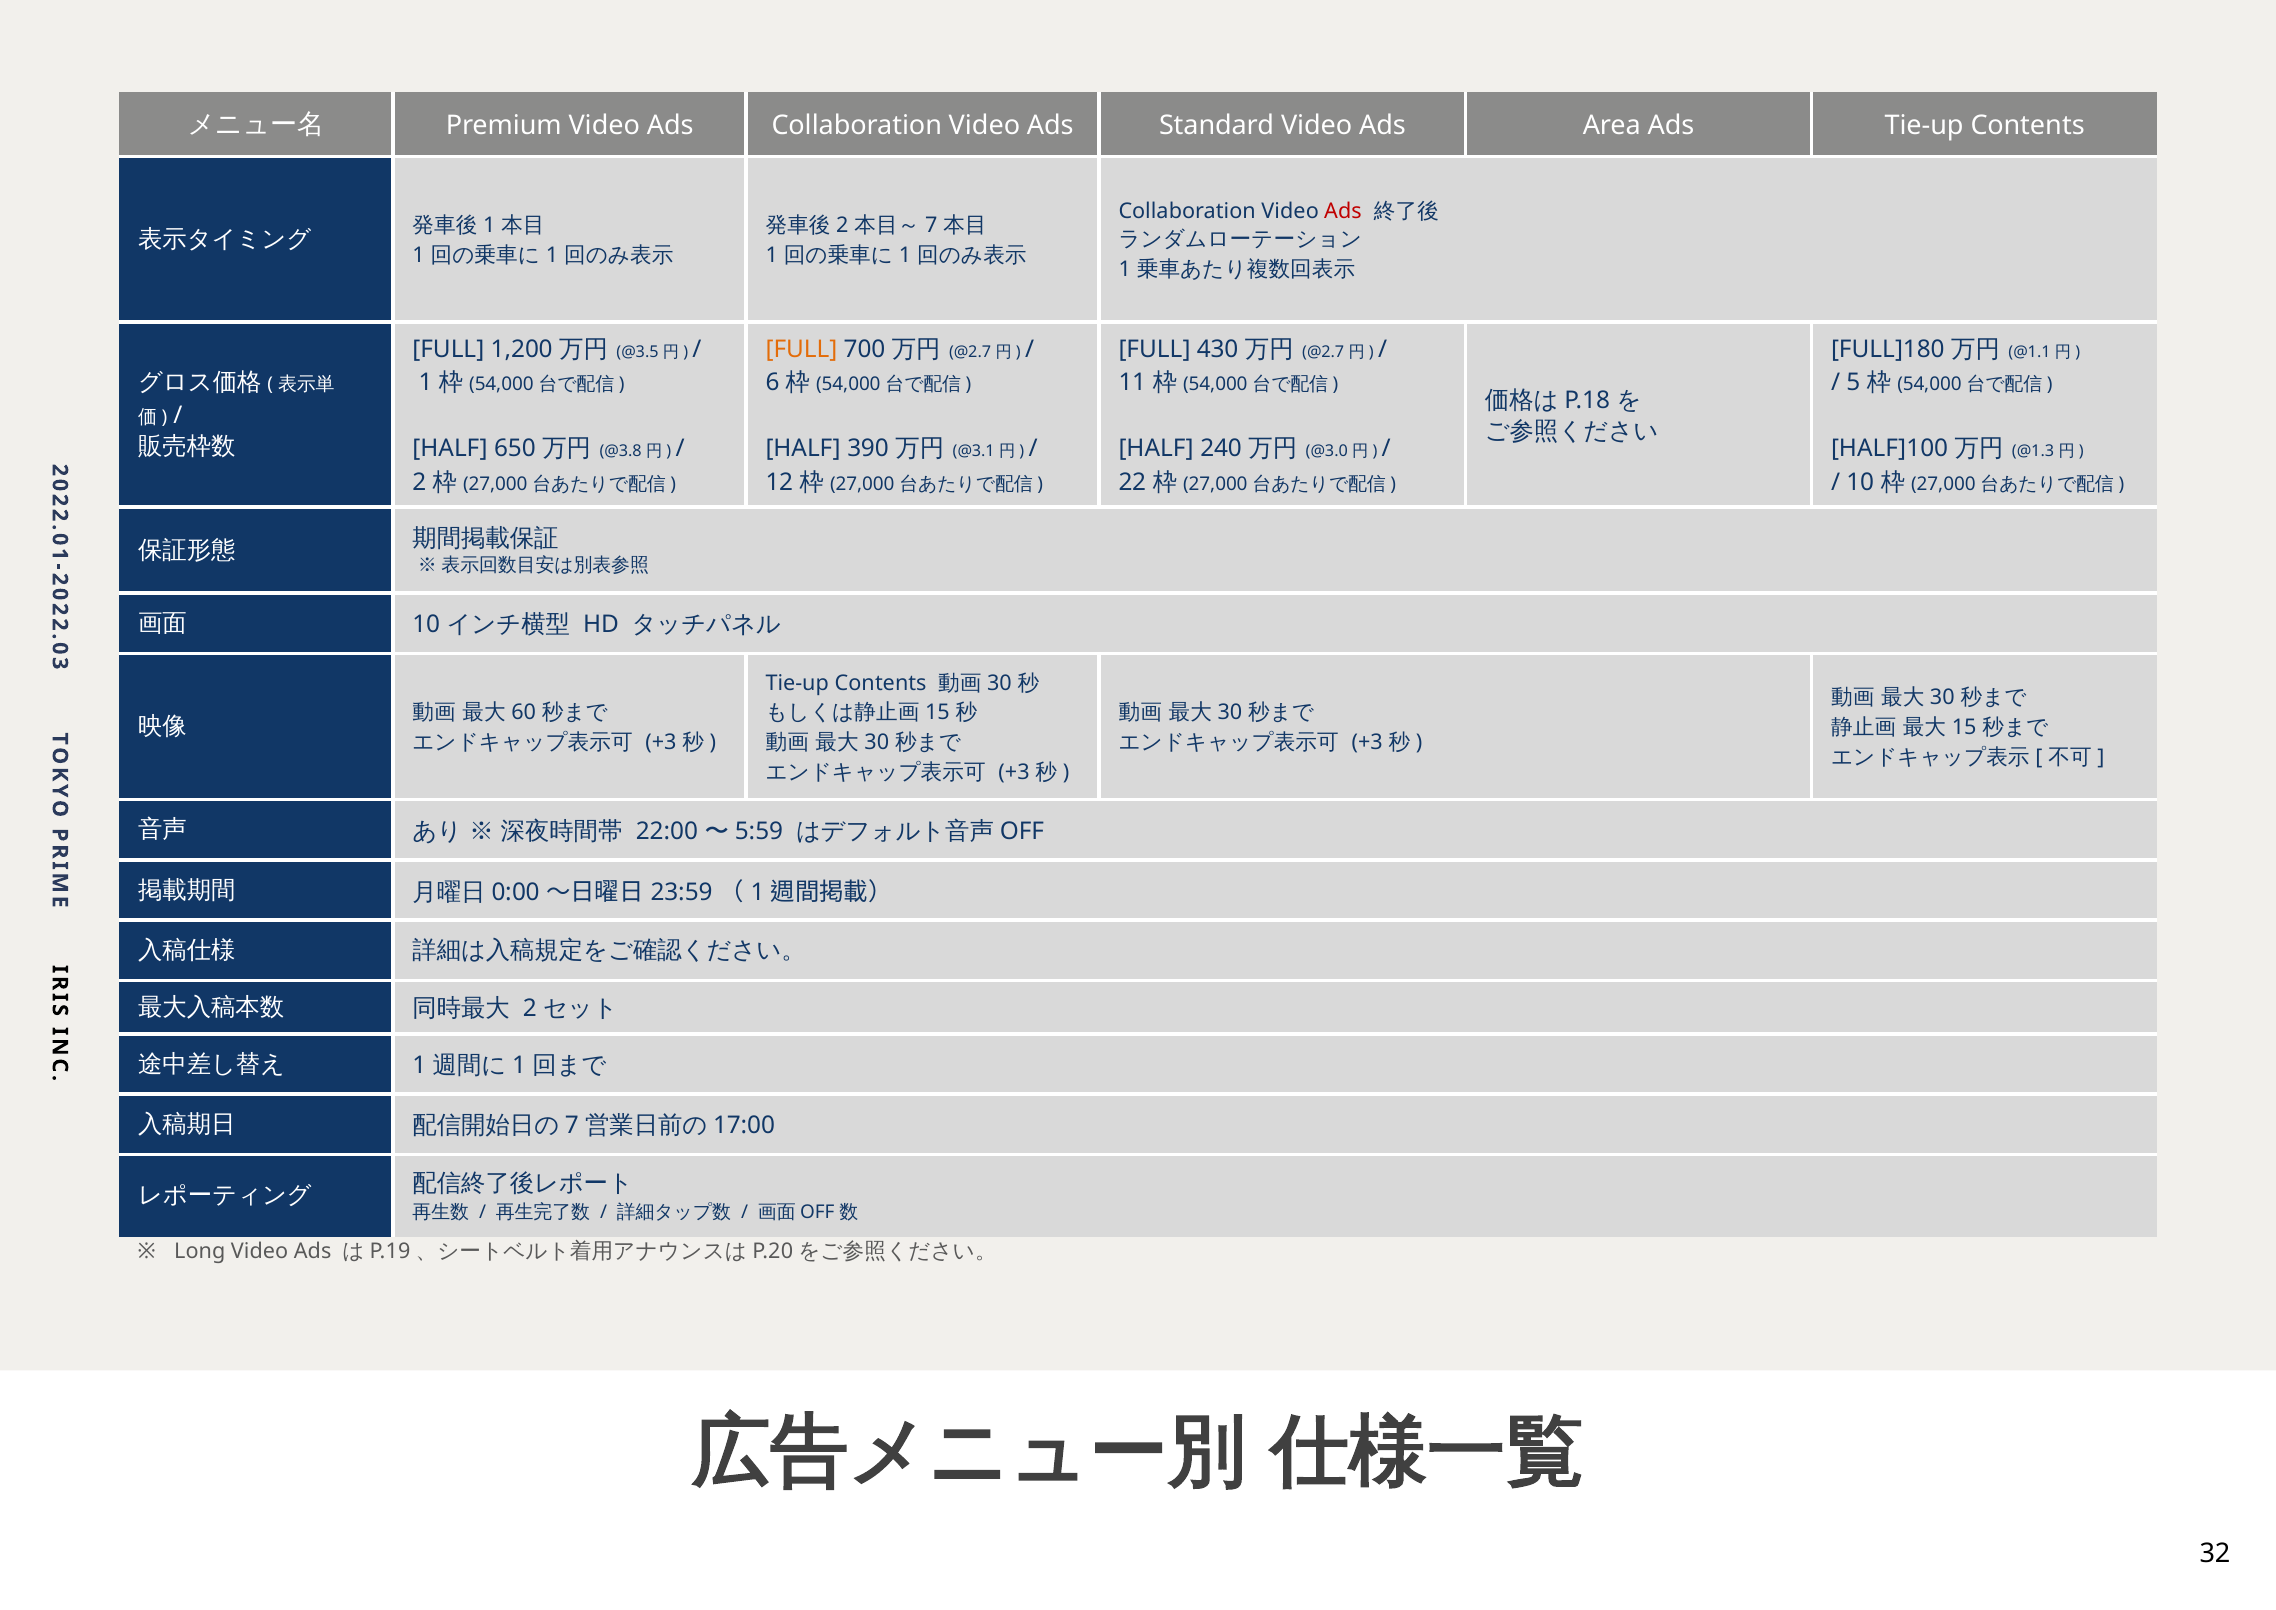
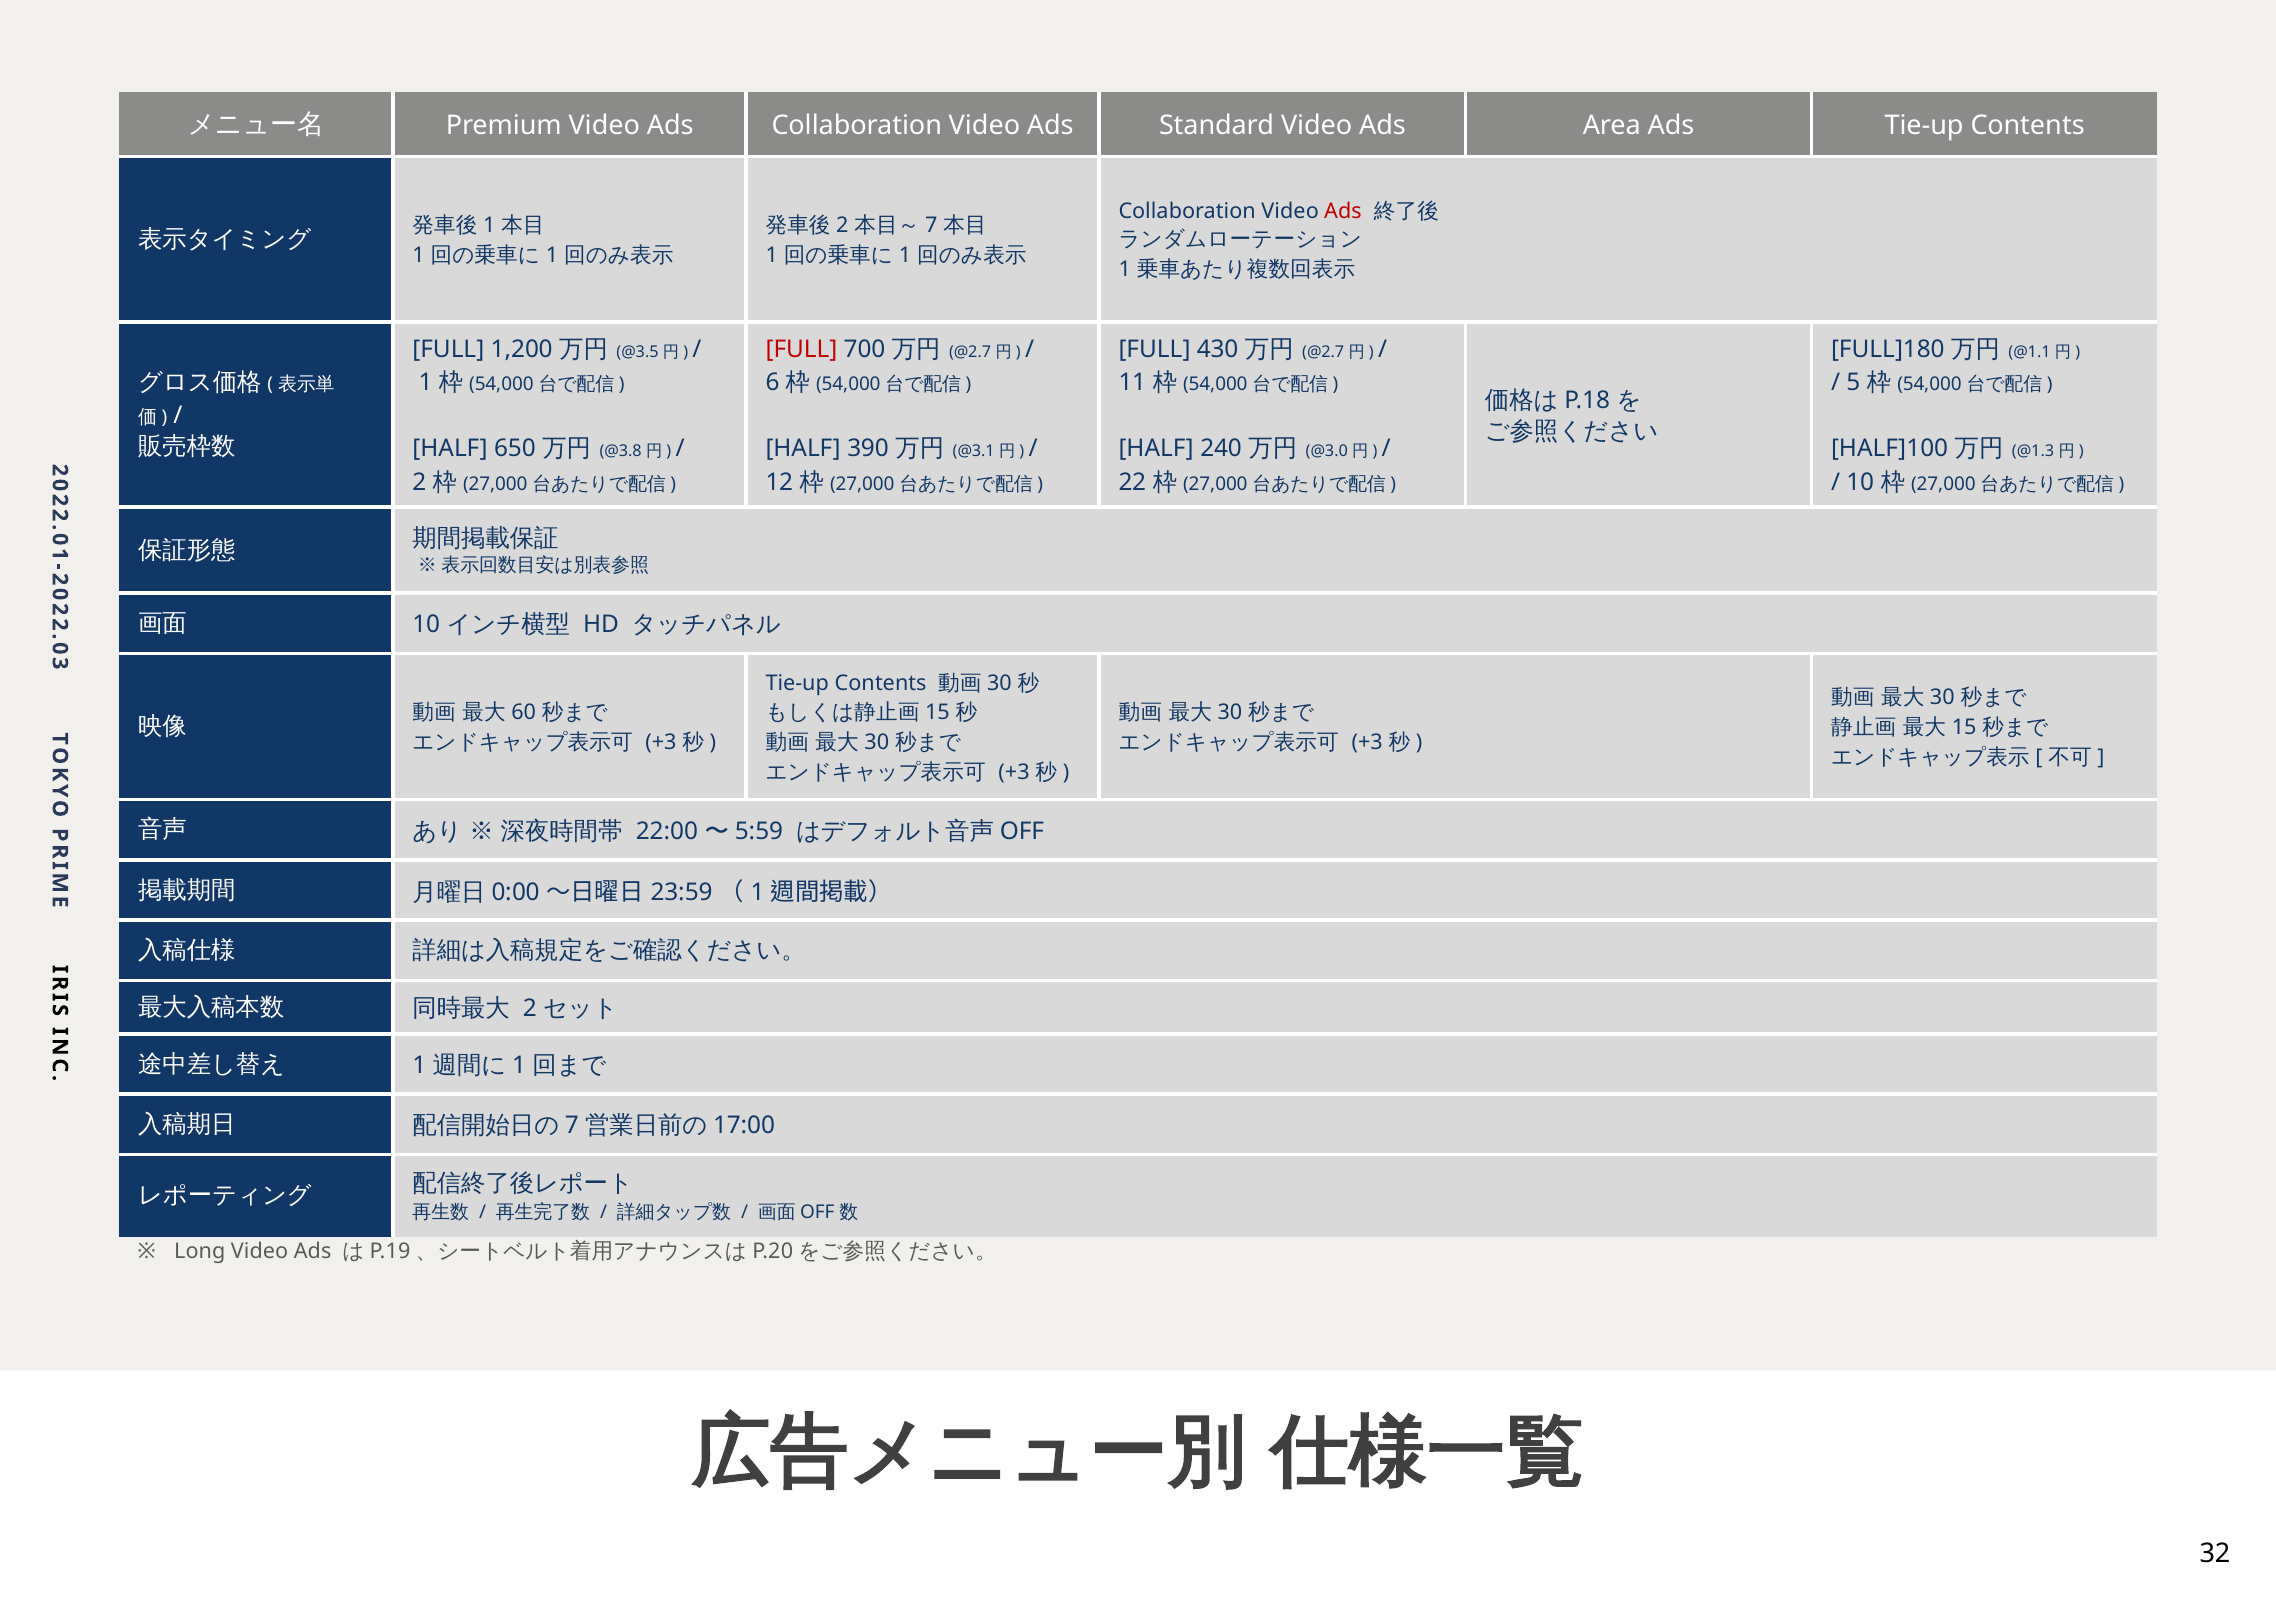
FULL colour: orange -> red (802, 349)
